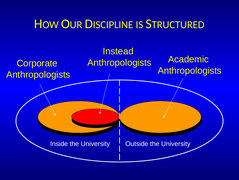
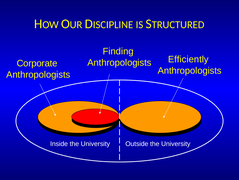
Instead: Instead -> Finding (118, 51)
Academic: Academic -> Efficiently (188, 59)
